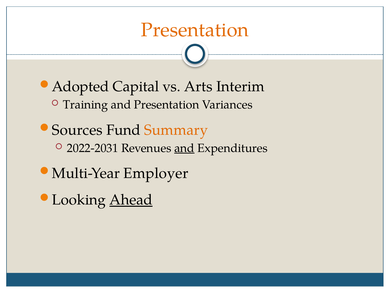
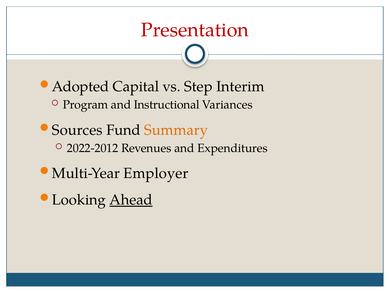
Presentation colour: orange -> red (195, 30)
Arts: Arts -> Step (198, 86)
Training: Training -> Program (86, 105)
and Presentation: Presentation -> Instructional (167, 105)
2022-2031: 2022-2031 -> 2022-2012 (93, 148)
and underline: present -> none (184, 148)
